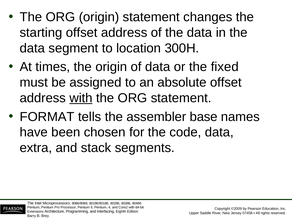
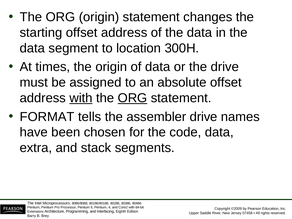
the fixed: fixed -> drive (225, 67)
ORG underline: none -> present (133, 98)
assembler base: base -> drive (204, 117)
